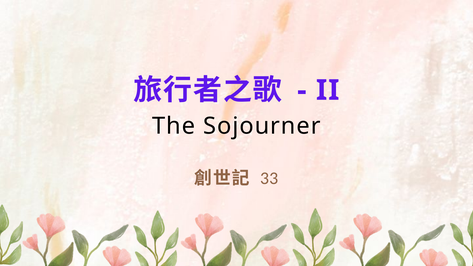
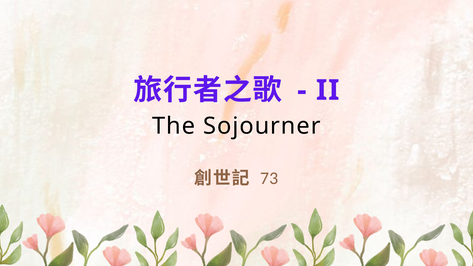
33: 33 -> 73 (269, 178)
